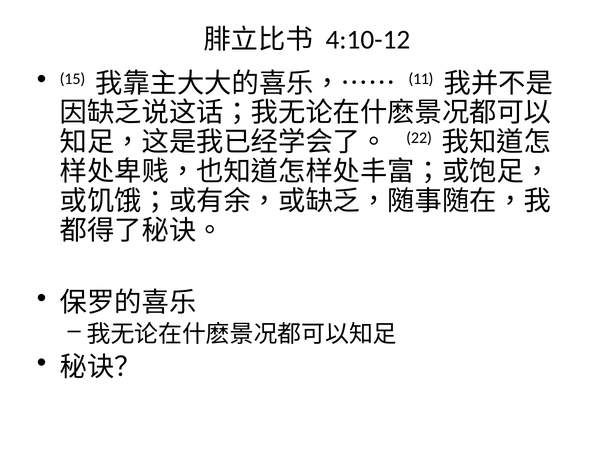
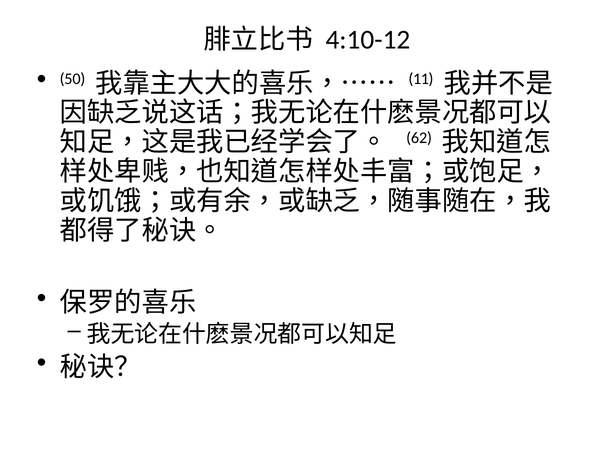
15: 15 -> 50 (72, 79)
22: 22 -> 62 (419, 138)
